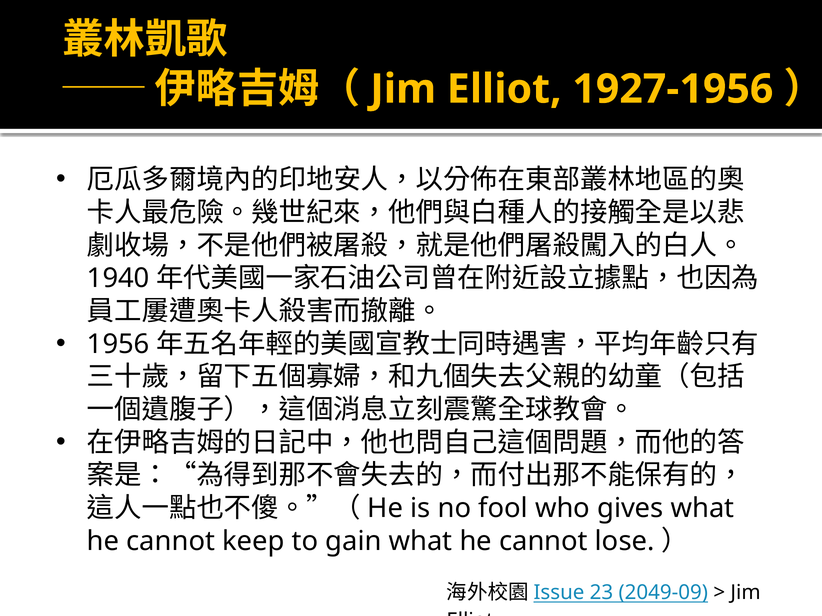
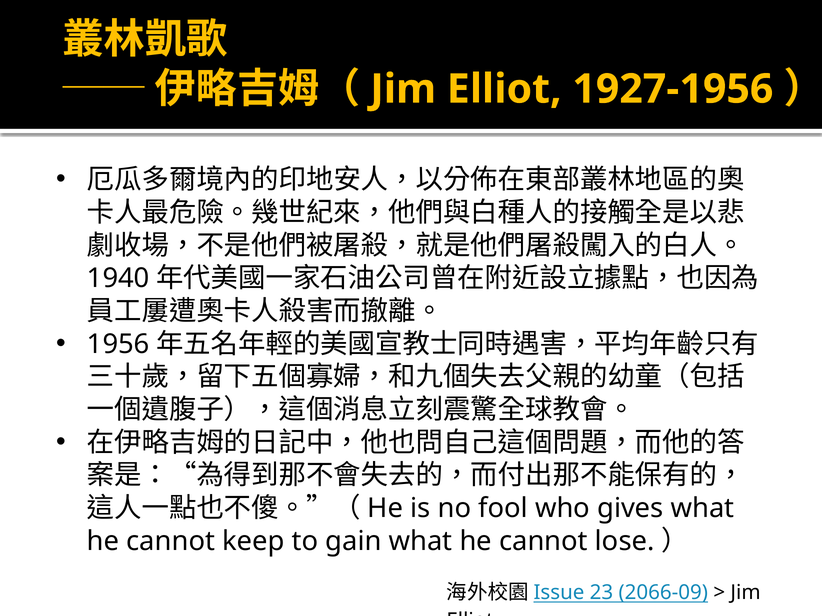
2049-09: 2049-09 -> 2066-09 (663, 593)
